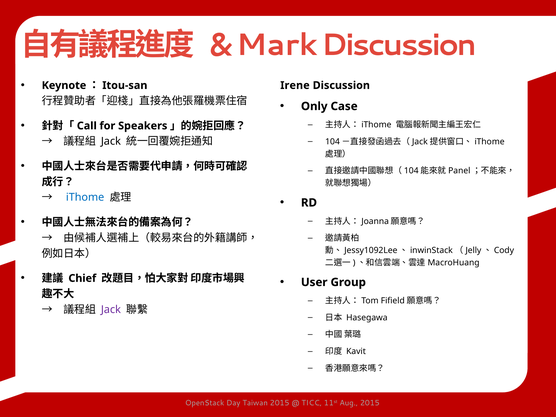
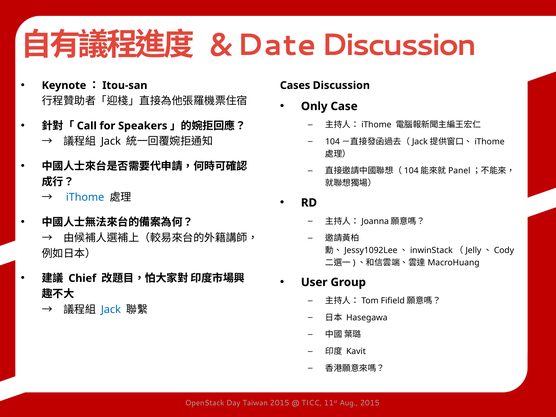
Mark: Mark -> Date (277, 45)
Irene: Irene -> Cases (295, 85)
Jack colour: purple -> blue (111, 309)
